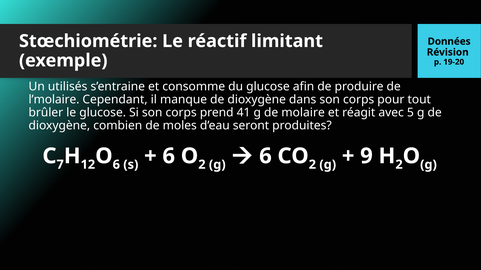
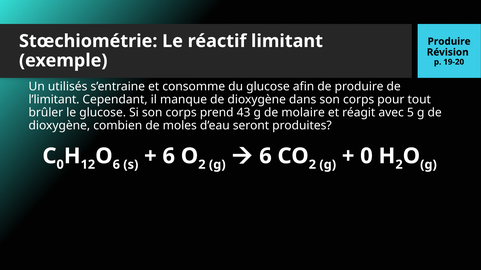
Données: Données -> Produire (449, 41)
l’molaire: l’molaire -> l’limitant (54, 100)
41: 41 -> 43 (244, 113)
7: 7 -> 0 (60, 165)
9: 9 -> 0 (366, 156)
